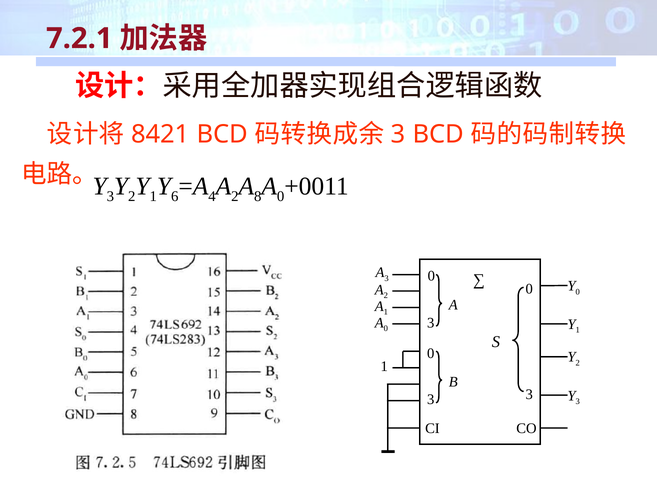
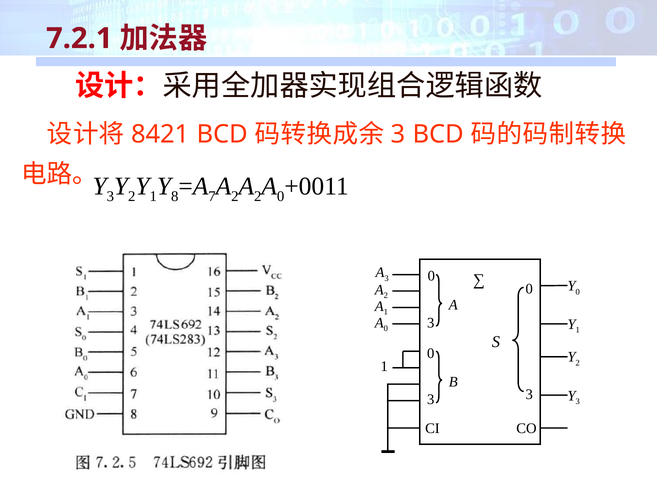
6: 6 -> 8 (175, 196)
4: 4 -> 7 (212, 196)
8: 8 -> 2 (258, 196)
